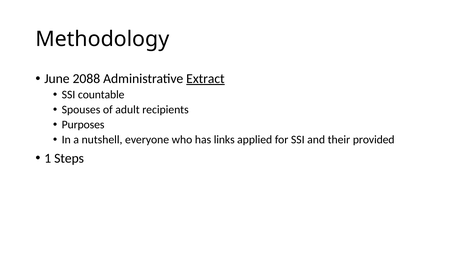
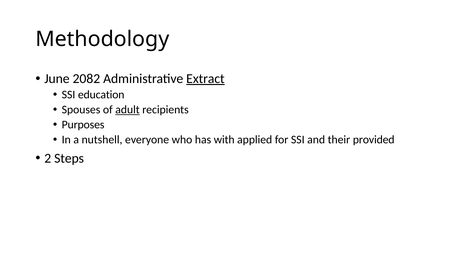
2088: 2088 -> 2082 (86, 79)
countable: countable -> education (101, 95)
adult underline: none -> present (128, 110)
links: links -> with (224, 140)
1: 1 -> 2 (48, 158)
